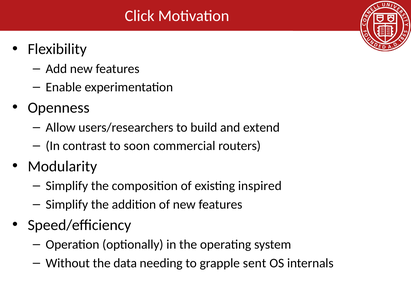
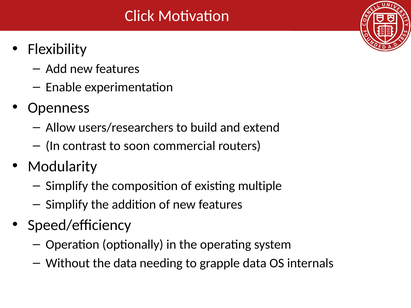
inspired: inspired -> multiple (260, 186)
grapple sent: sent -> data (255, 263)
